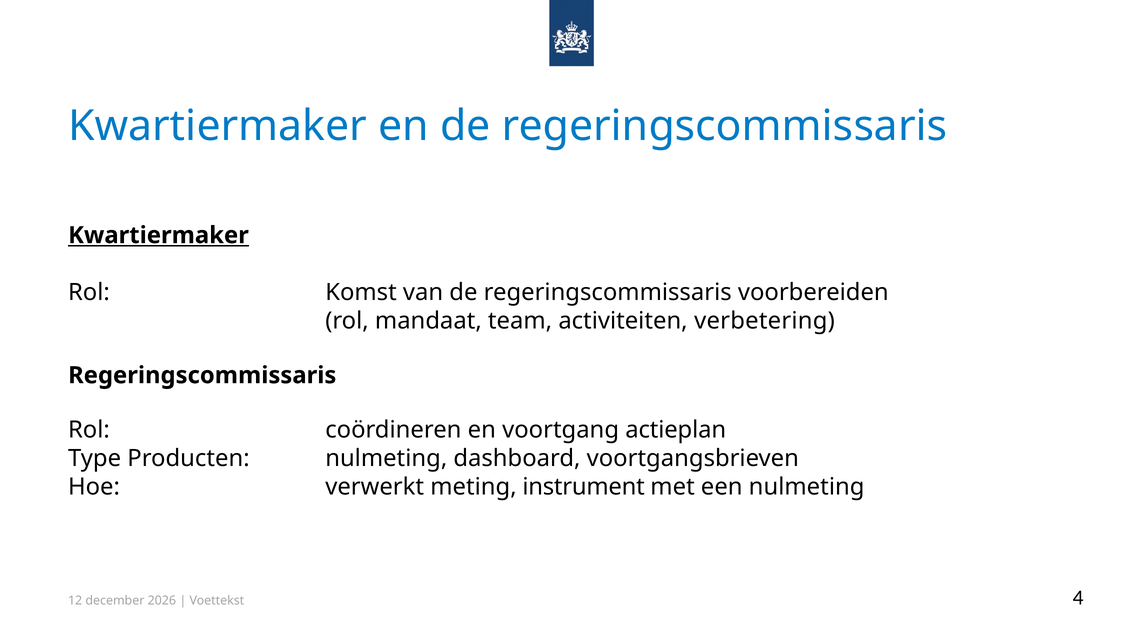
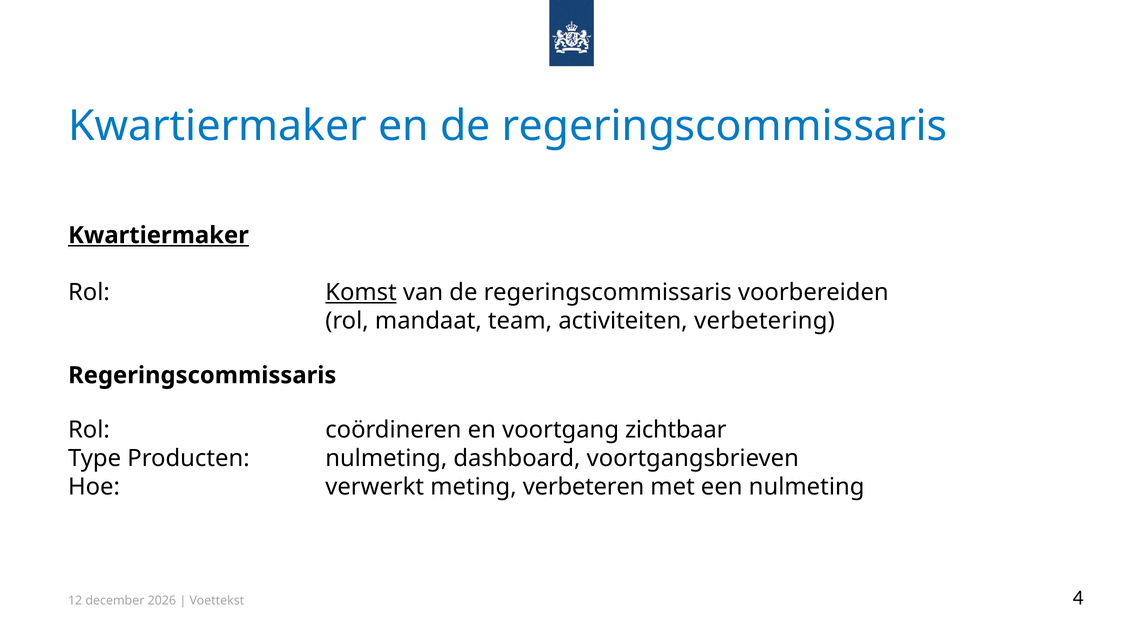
Komst underline: none -> present (361, 292)
actieplan: actieplan -> zichtbaar (676, 430)
instrument: instrument -> verbeteren (584, 487)
